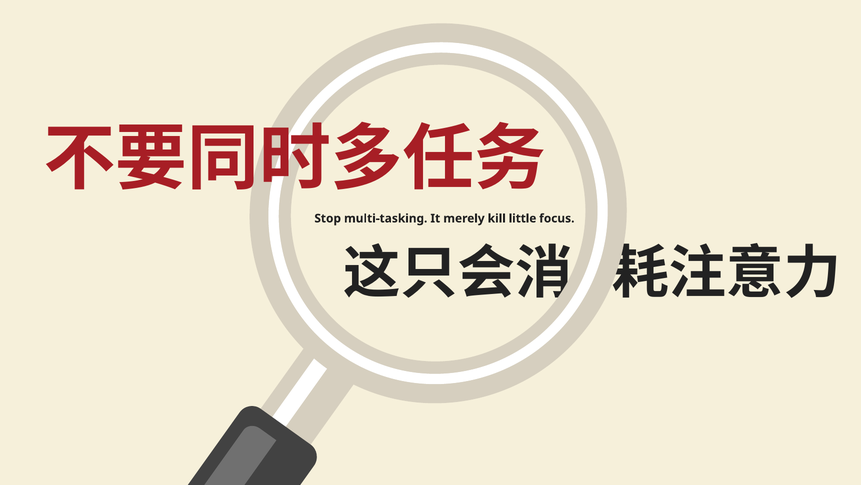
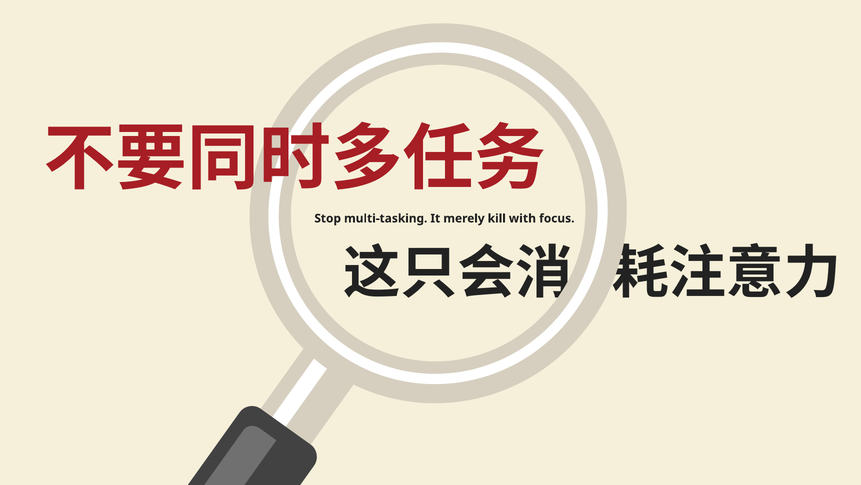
little: little -> with (522, 218)
